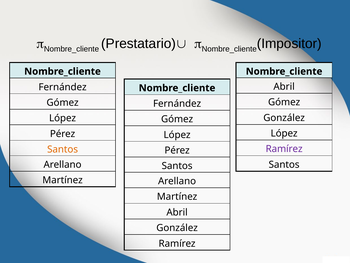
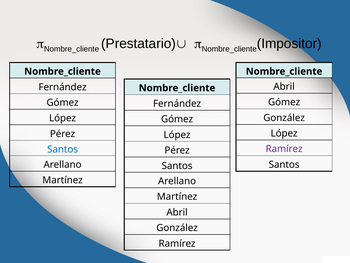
Santos colour: orange -> blue (63, 149)
